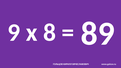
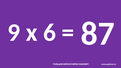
8: 8 -> 6 (49, 33)
89: 89 -> 87 (98, 34)
